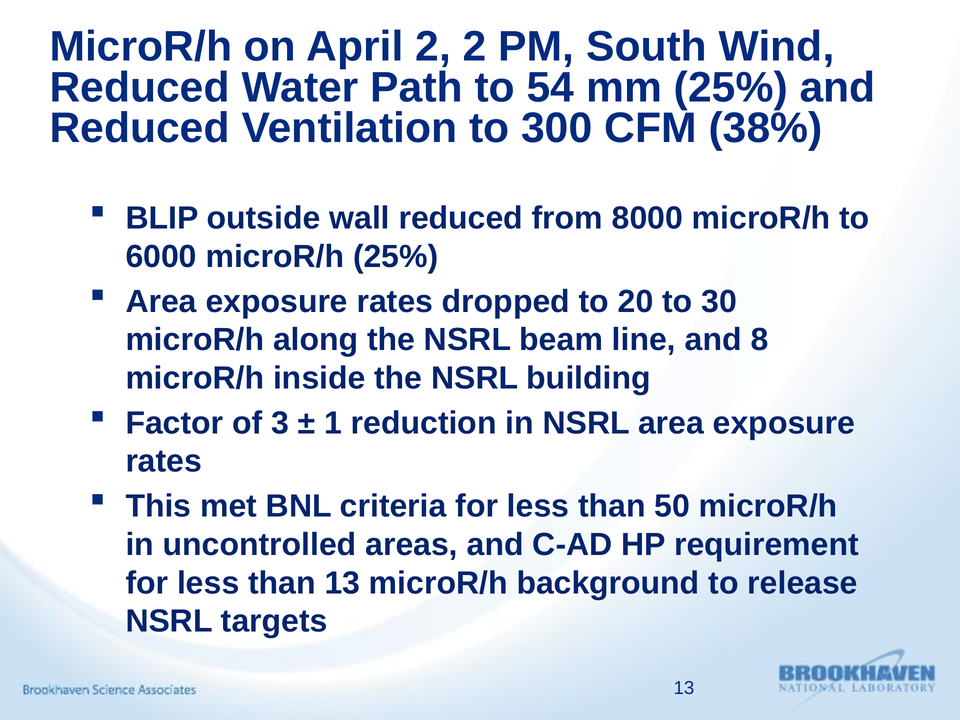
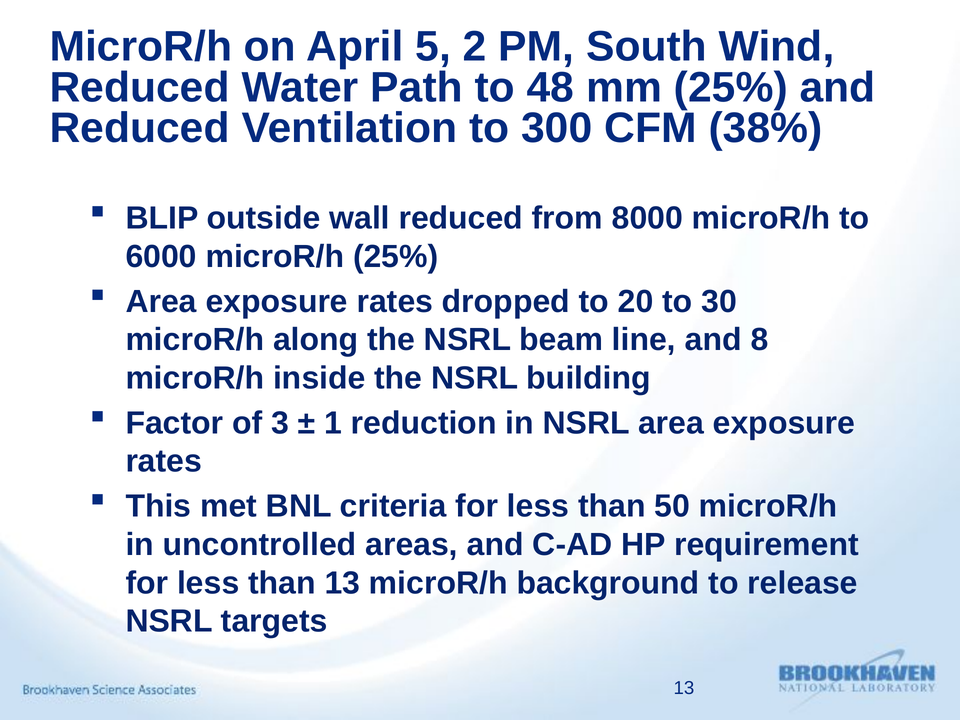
April 2: 2 -> 5 (433, 46)
54: 54 -> 48 (550, 87)
